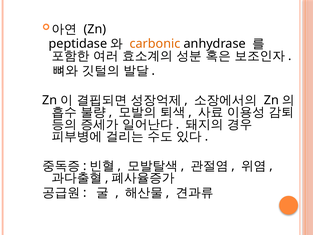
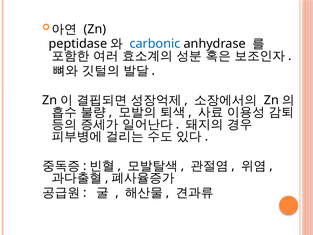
carbonic colour: orange -> blue (155, 44)
